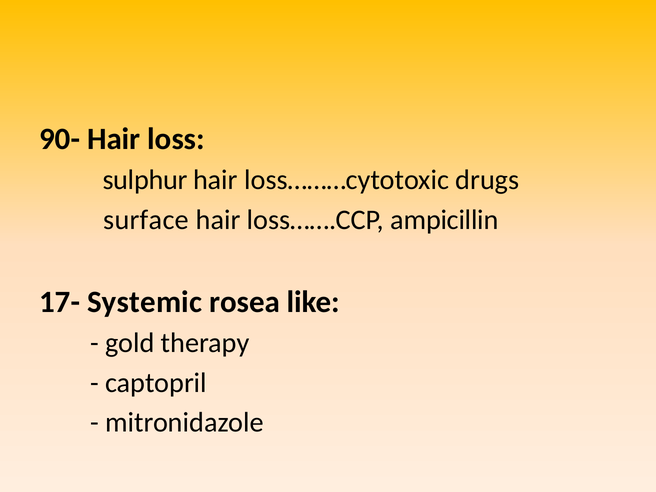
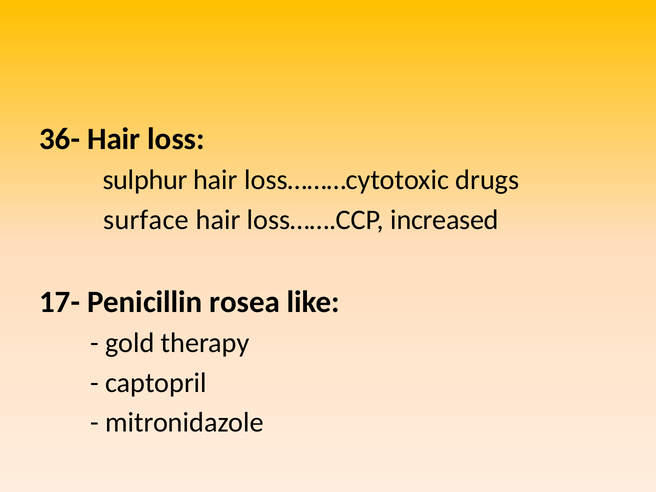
90-: 90- -> 36- (60, 139)
ampicillin: ampicillin -> increased (445, 220)
Systemic: Systemic -> Penicillin (145, 302)
